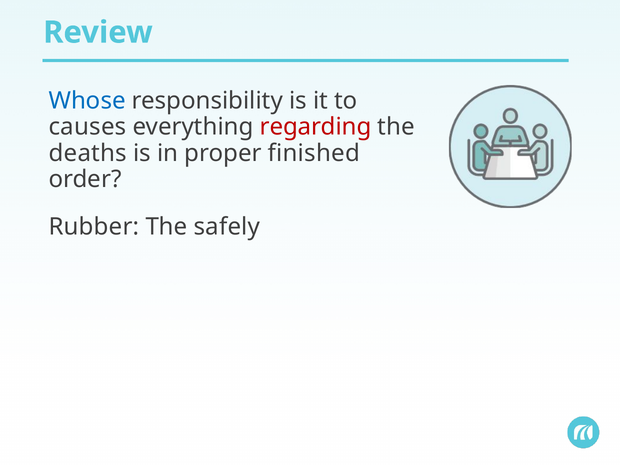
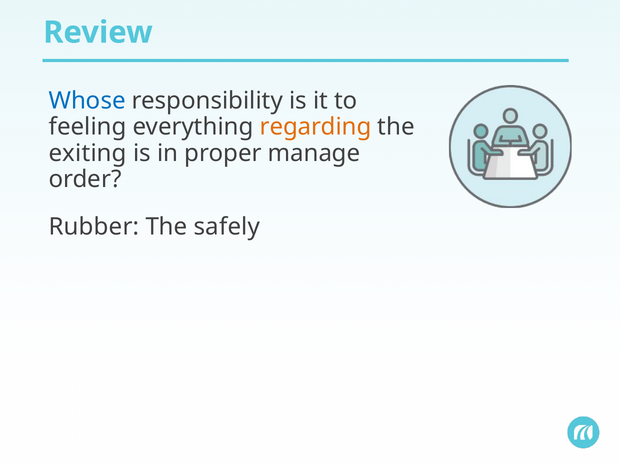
causes: causes -> feeling (88, 127)
regarding colour: red -> orange (316, 127)
deaths: deaths -> exiting (88, 153)
finished: finished -> manage (314, 153)
